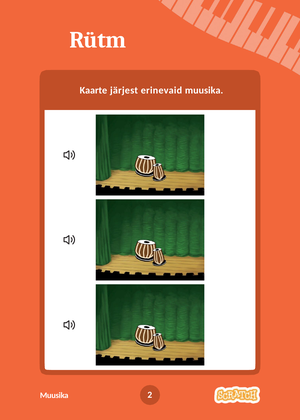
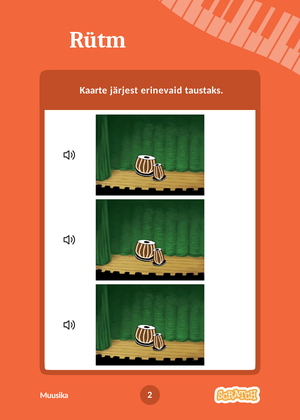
erinevaid muusika: muusika -> taustaks (204, 90)
